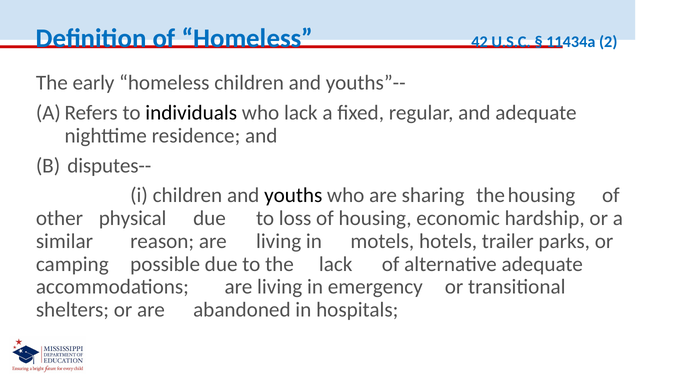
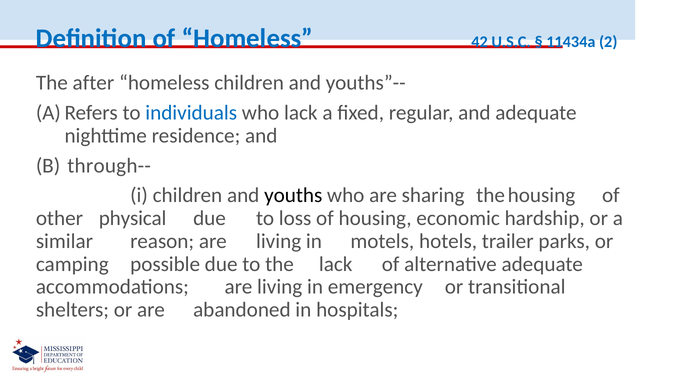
early: early -> after (93, 83)
individuals colour: black -> blue (191, 113)
disputes--: disputes-- -> through-- (109, 166)
